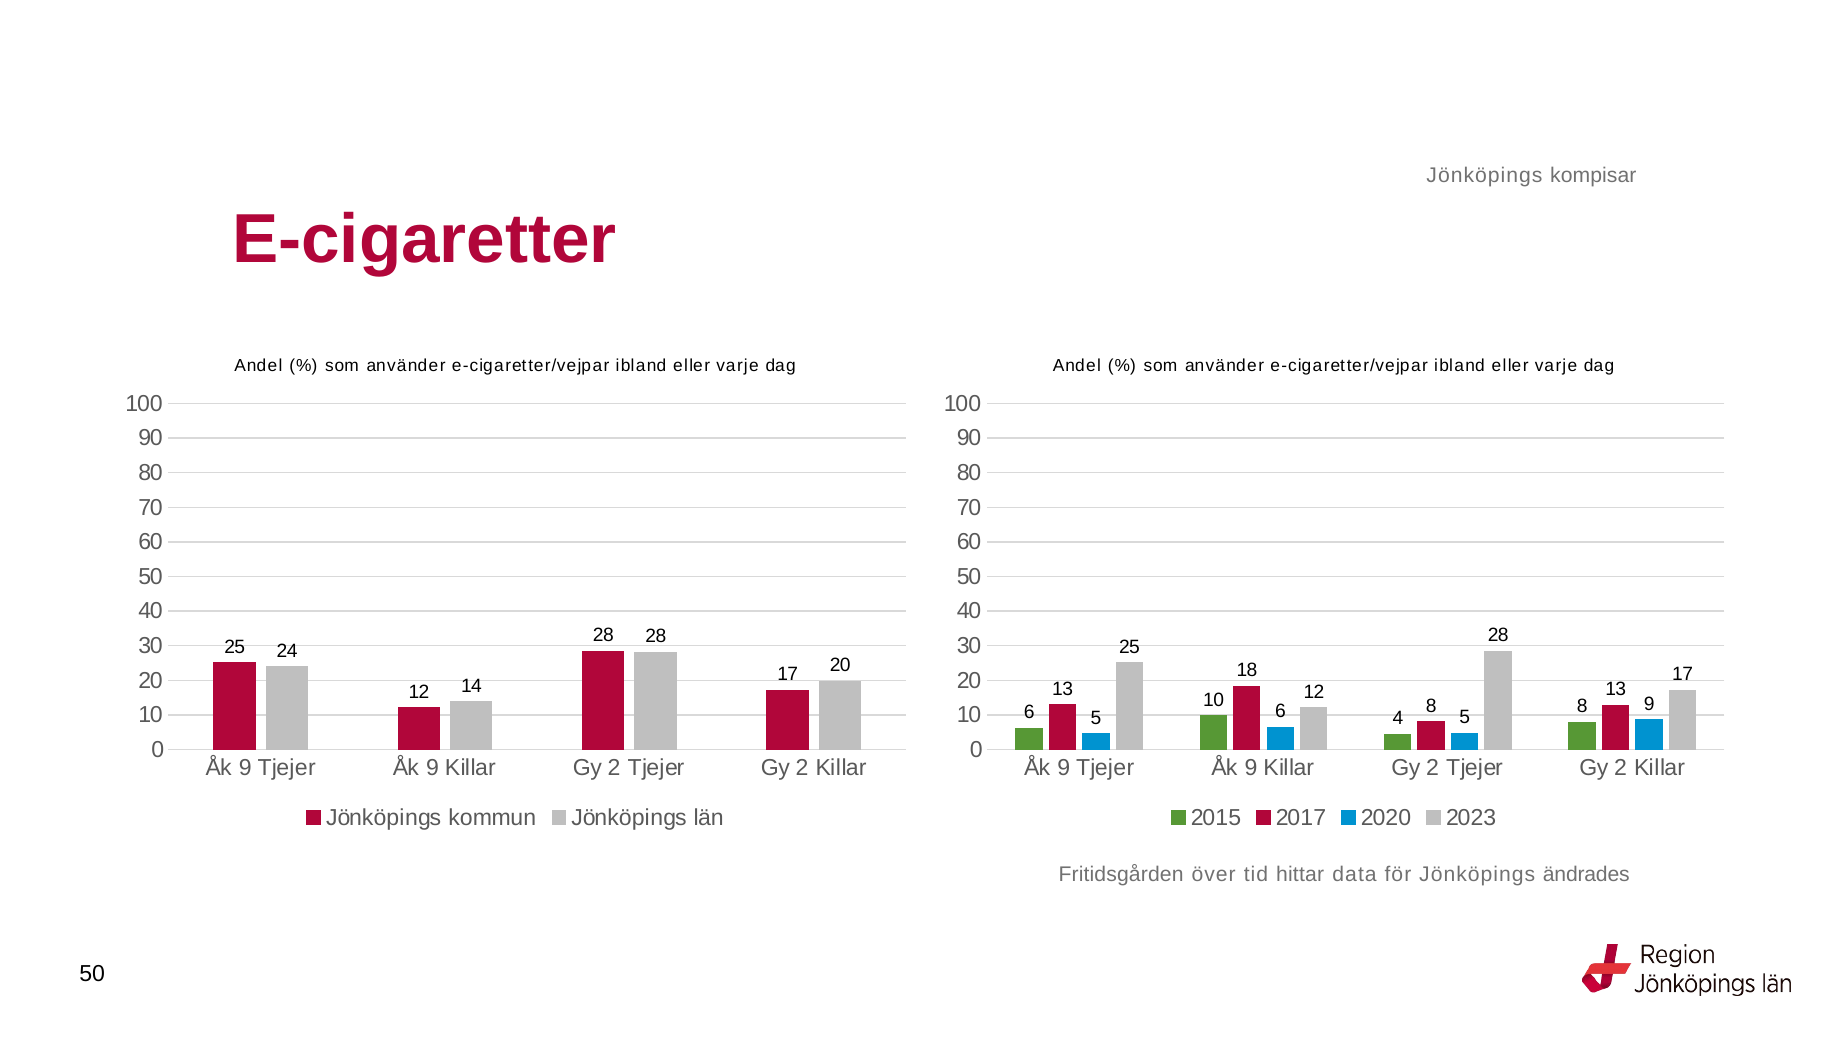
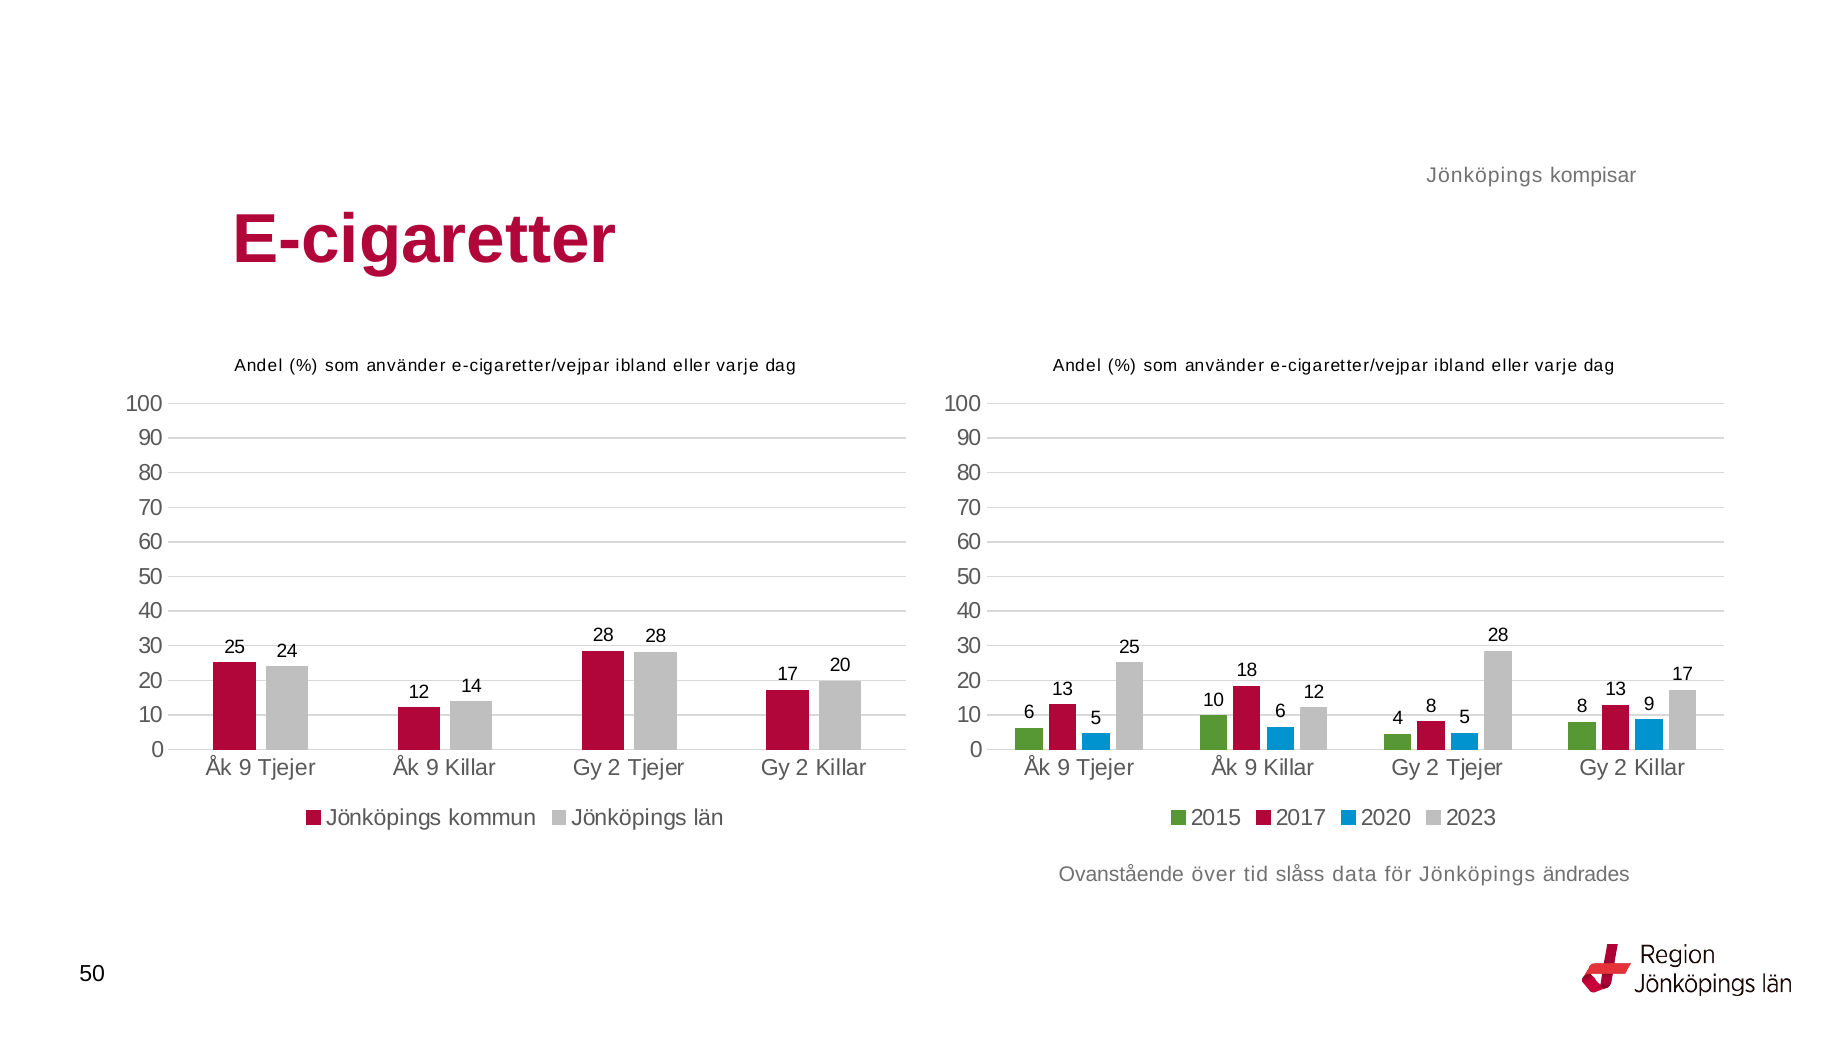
Fritidsgården: Fritidsgården -> Ovanstående (1121, 874)
hittar: hittar -> slåss (1300, 874)
